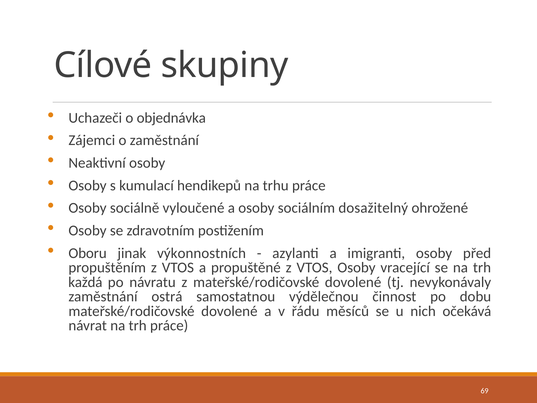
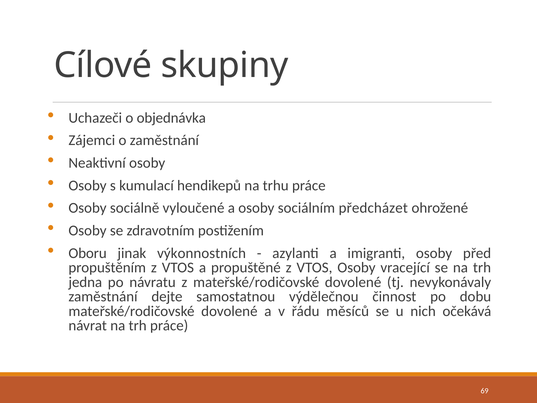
dosažitelný: dosažitelný -> předcházet (373, 208)
každá: každá -> jedna (85, 282)
ostrá: ostrá -> dejte (167, 296)
